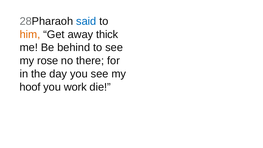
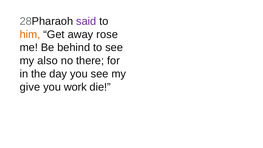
said colour: blue -> purple (86, 21)
thick: thick -> rose (107, 34)
rose: rose -> also (47, 61)
hoof: hoof -> give (30, 87)
